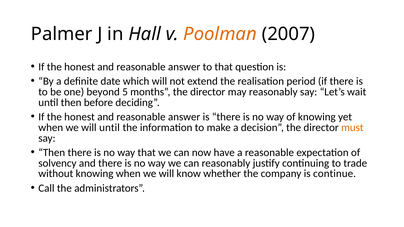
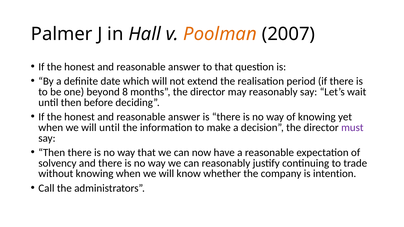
5: 5 -> 8 (125, 92)
must colour: orange -> purple (352, 128)
continue: continue -> intention (335, 174)
